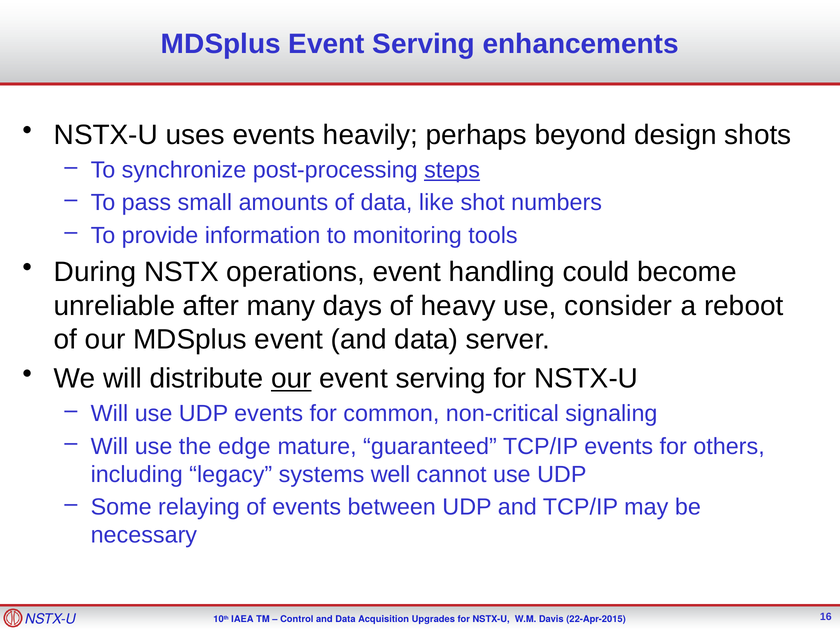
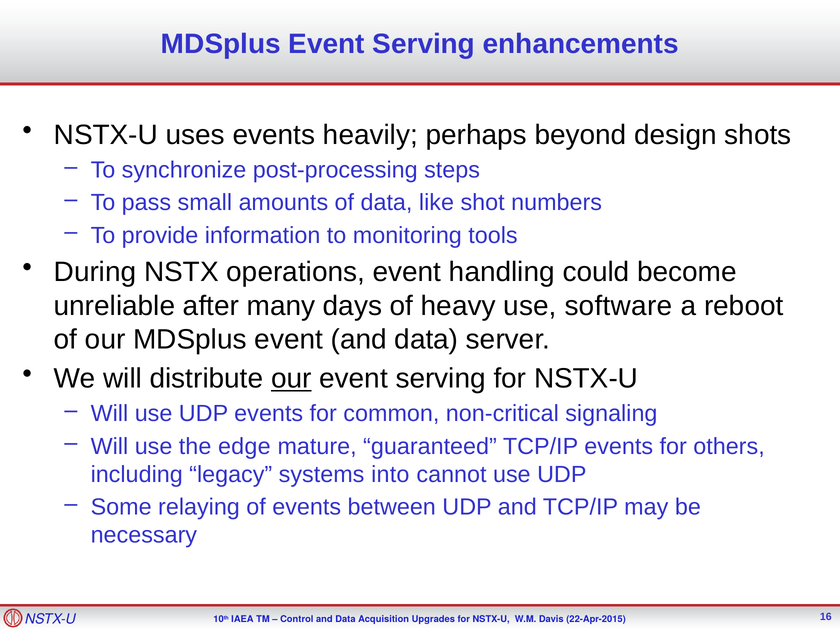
steps underline: present -> none (452, 170)
consider: consider -> software (618, 306)
well: well -> into (390, 474)
